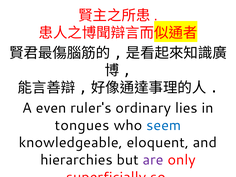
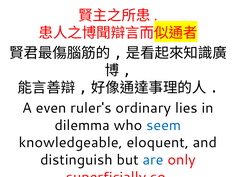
tongues: tongues -> dilemma (82, 125)
hierarchies: hierarchies -> distinguish (76, 160)
are colour: purple -> blue (153, 160)
